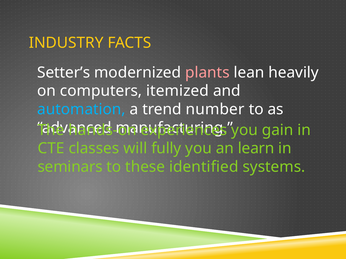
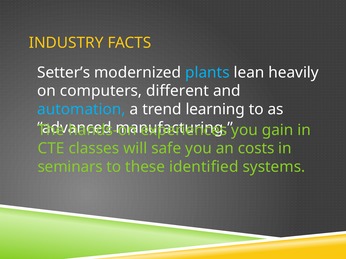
plants colour: pink -> light blue (207, 73)
itemized: itemized -> different (178, 91)
number: number -> learning (215, 109)
fully: fully -> safe (166, 149)
learn: learn -> costs (256, 149)
